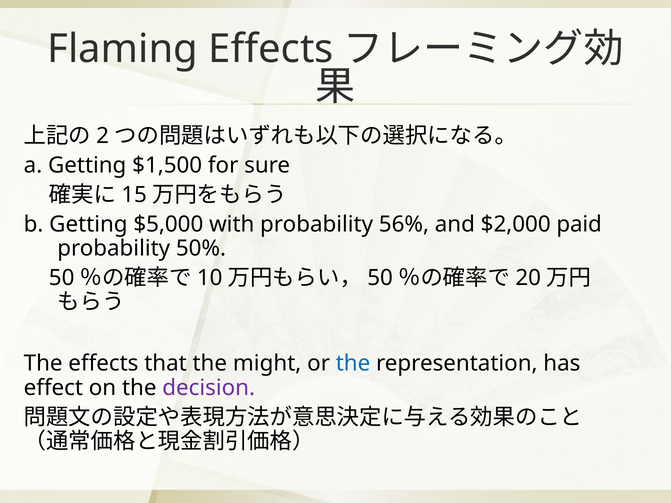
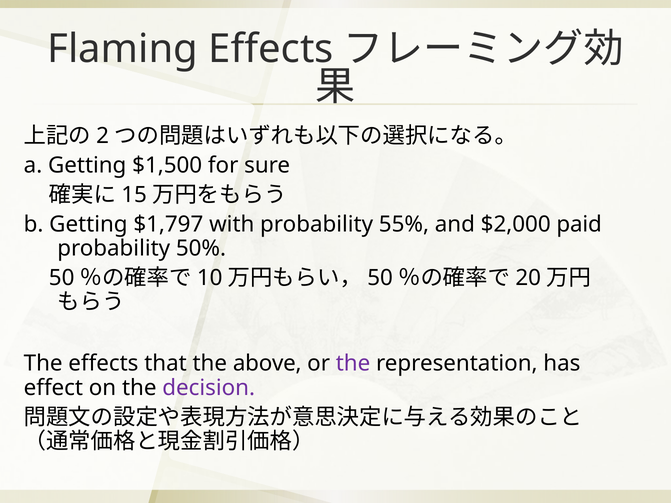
$5,000: $5,000 -> $1,797 (168, 224)
56%: 56% -> 55% (404, 224)
might: might -> above (267, 364)
the colour: blue -> purple (353, 364)
